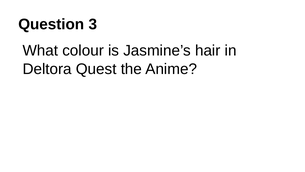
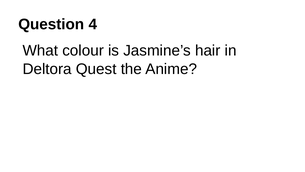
3: 3 -> 4 (93, 24)
